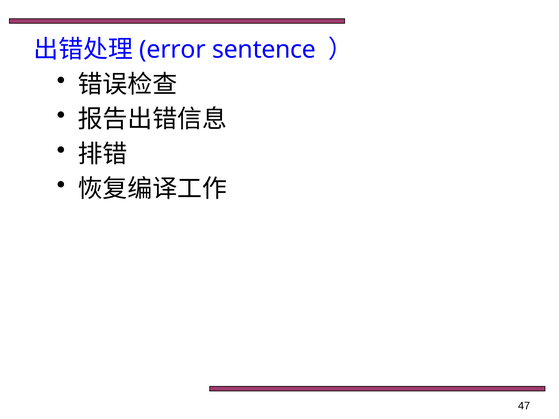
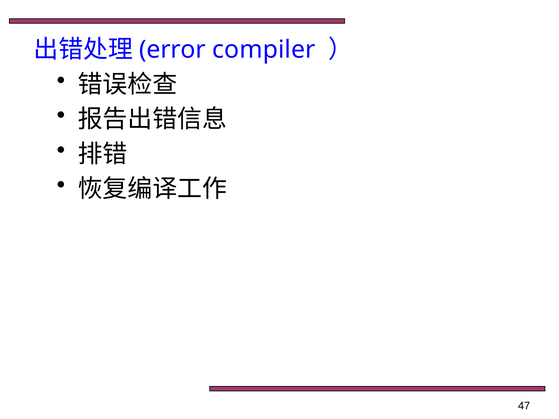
sentence: sentence -> compiler (264, 50)
